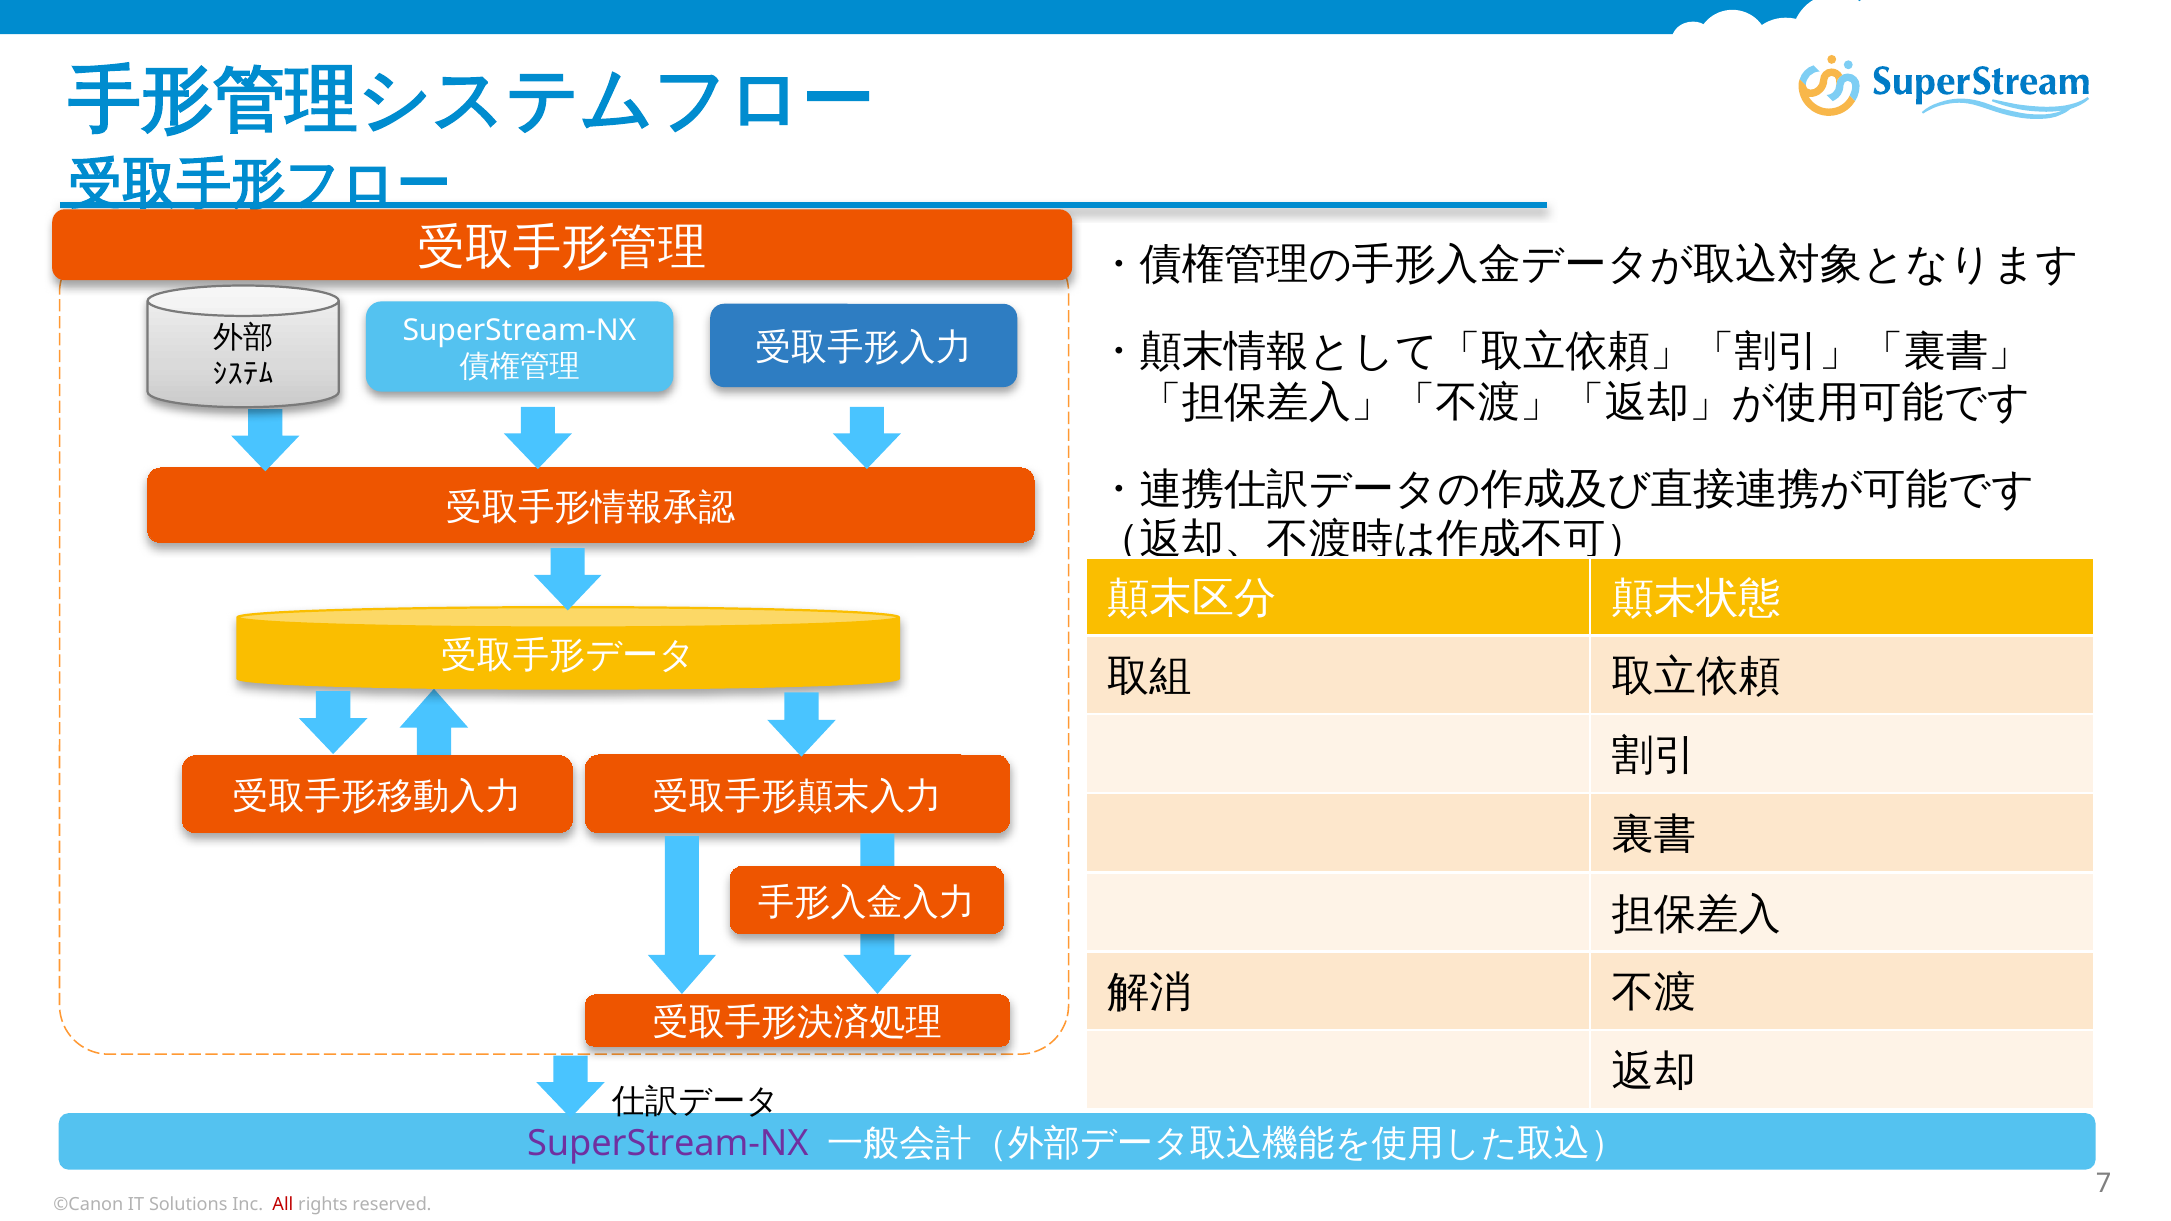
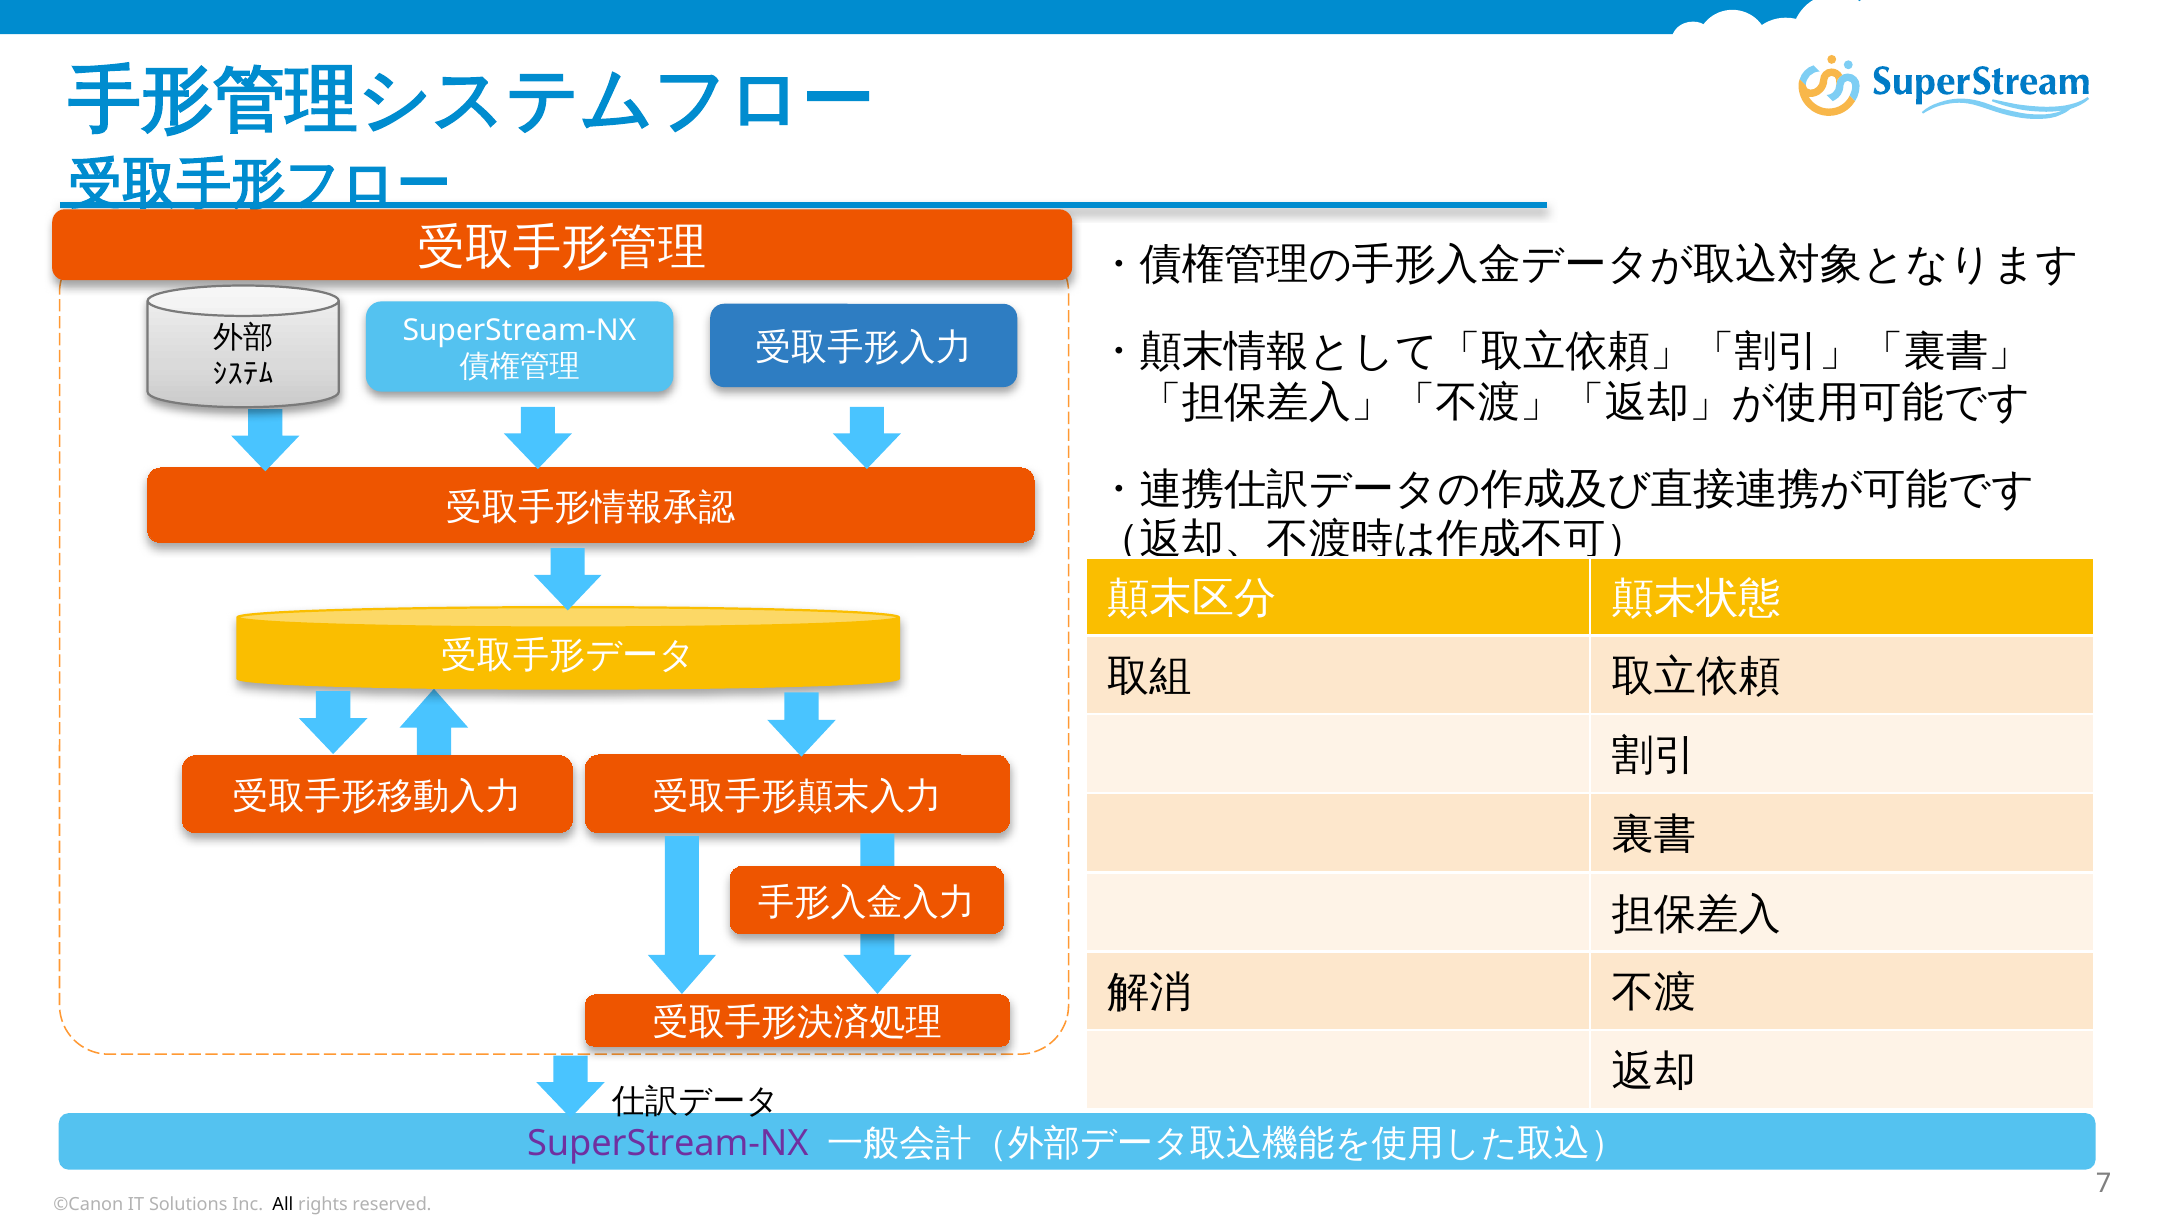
All colour: red -> black (283, 1204)
